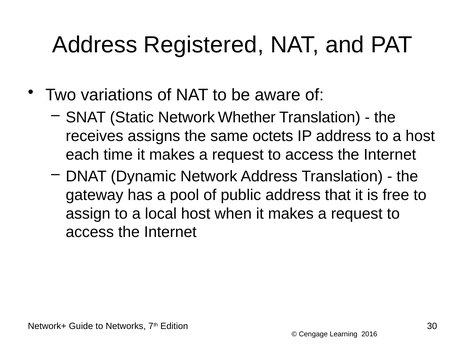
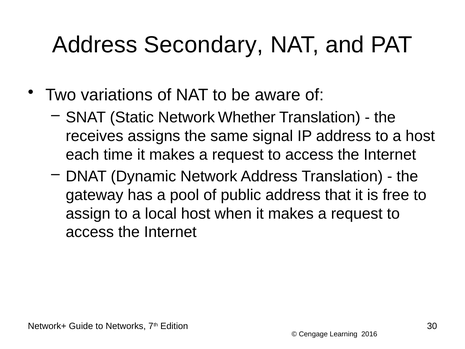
Registered: Registered -> Secondary (204, 45)
octets: octets -> signal (273, 136)
